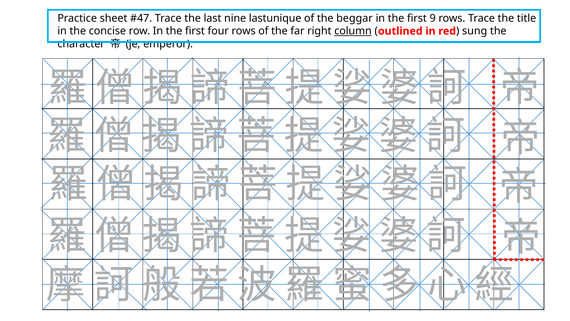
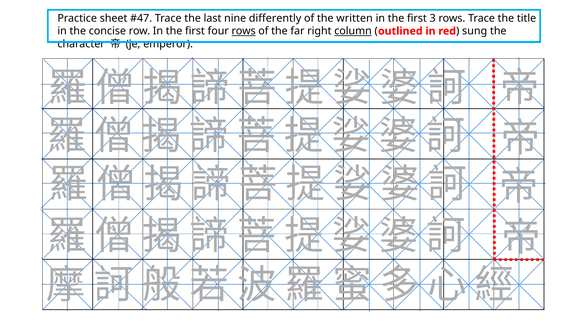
lastunique: lastunique -> differently (275, 18)
beggar: beggar -> written (355, 18)
9: 9 -> 3 (433, 18)
rows underline: none -> present (244, 31)
